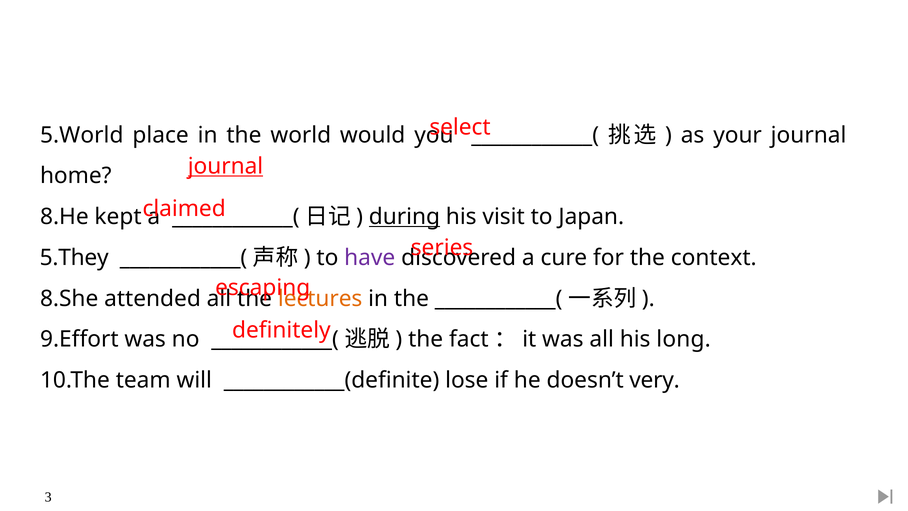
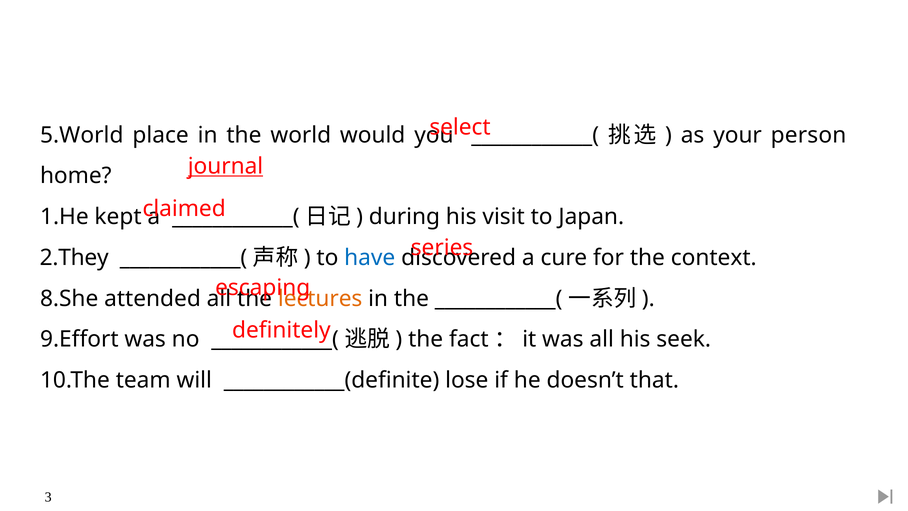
your journal: journal -> person (809, 135)
8.He: 8.He -> 1.He (64, 217)
during underline: present -> none (404, 217)
5.They: 5.They -> 2.They (74, 258)
have colour: purple -> blue (370, 258)
long: long -> seek (684, 339)
very: very -> that (654, 380)
